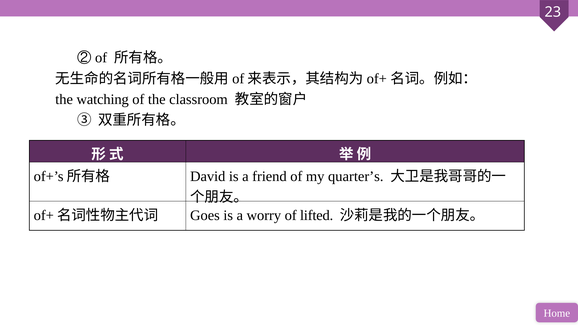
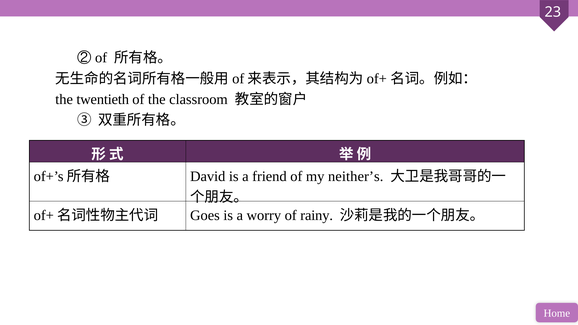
watching: watching -> twentieth (103, 99)
quarter’s: quarter’s -> neither’s (356, 176)
lifted: lifted -> rainy (317, 215)
